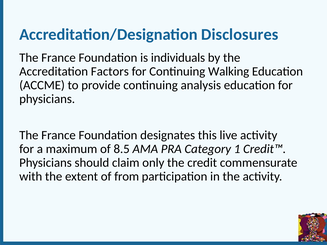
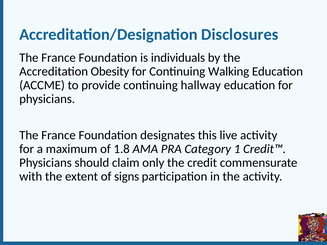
Factors: Factors -> Obesity (110, 72)
analysis: analysis -> hallway (201, 85)
8.5: 8.5 -> 1.8 (122, 149)
from: from -> signs (127, 177)
